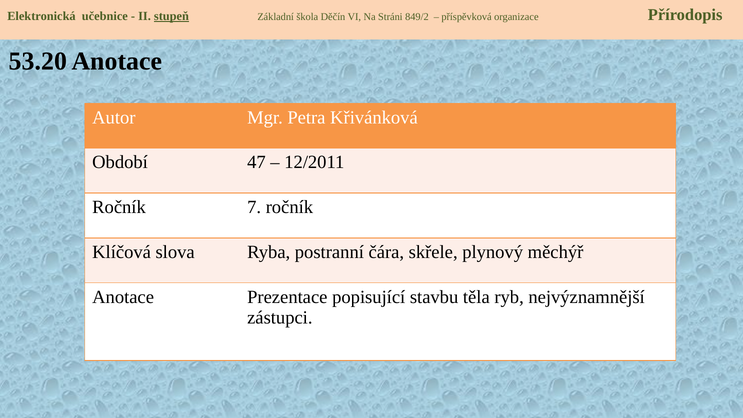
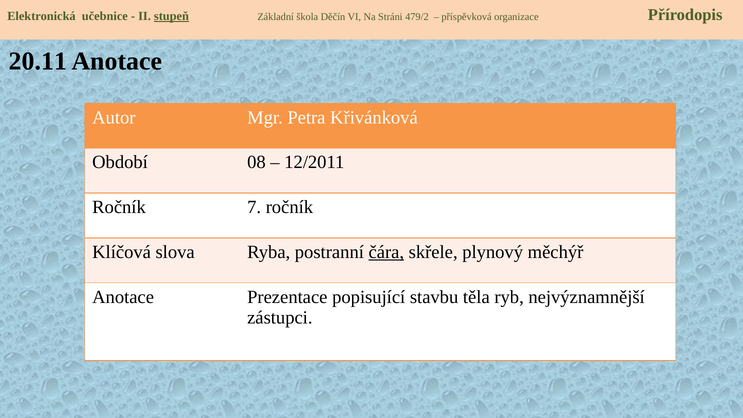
849/2: 849/2 -> 479/2 (417, 17)
53.20: 53.20 -> 20.11 (38, 61)
47: 47 -> 08 (256, 162)
čára underline: none -> present (386, 252)
